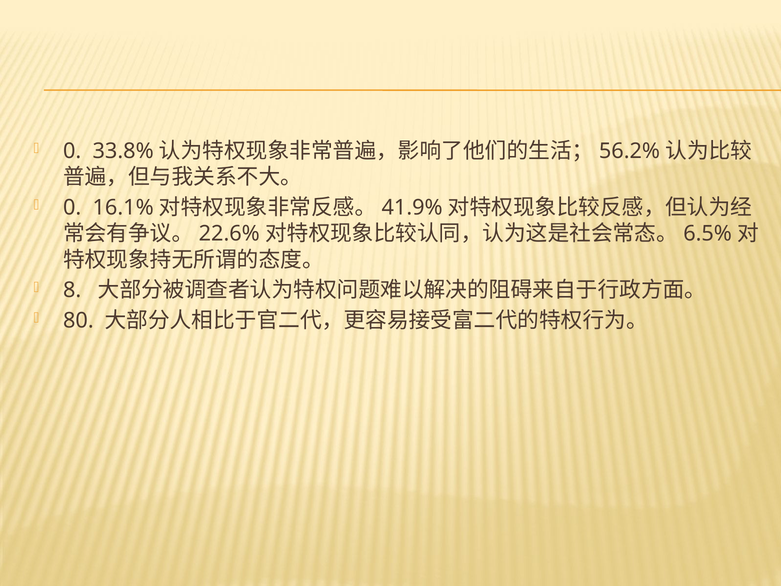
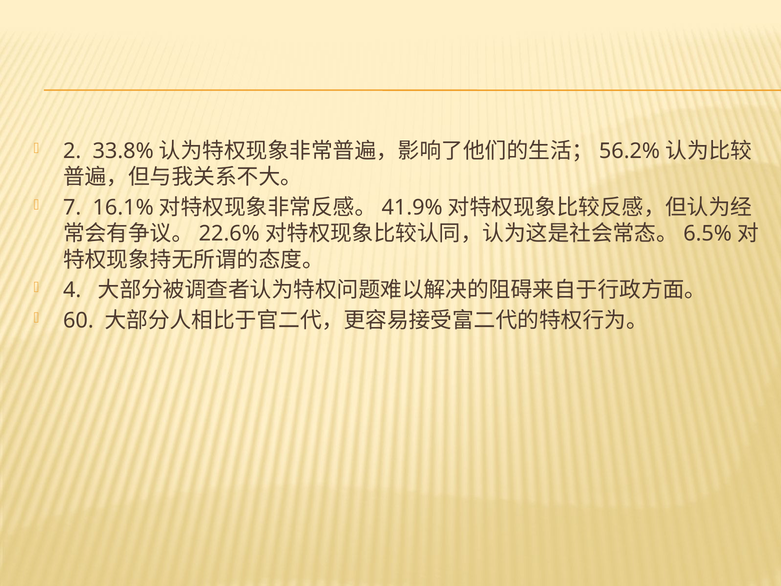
0: 0 -> 2 (72, 151)
0: 0 -> 7 (72, 208)
8: 8 -> 4 (72, 290)
80: 80 -> 60 (78, 321)
